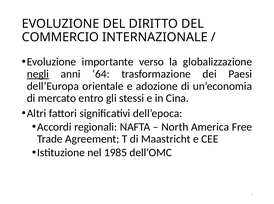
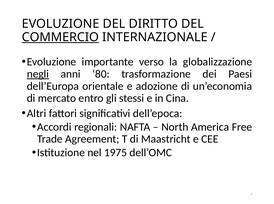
COMMERCIO underline: none -> present (60, 37)
64: 64 -> 80 (101, 74)
1985: 1985 -> 1975 (116, 153)
